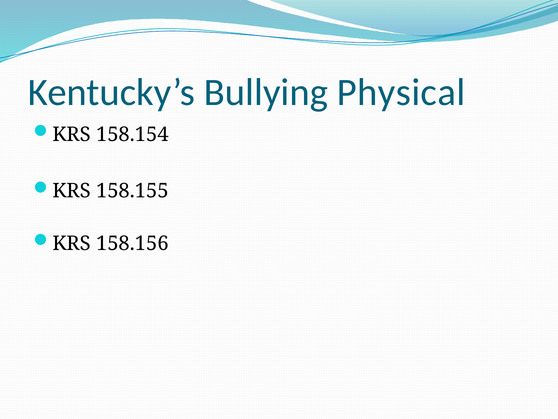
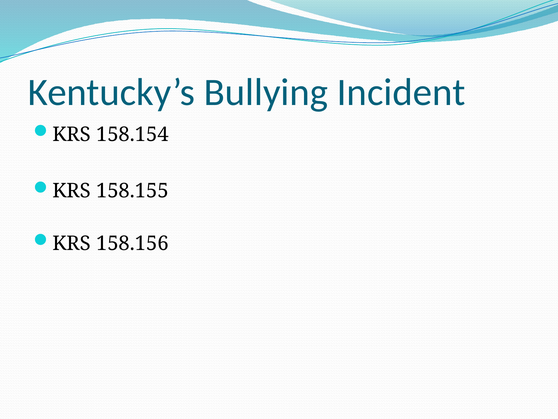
Physical: Physical -> Incident (401, 92)
